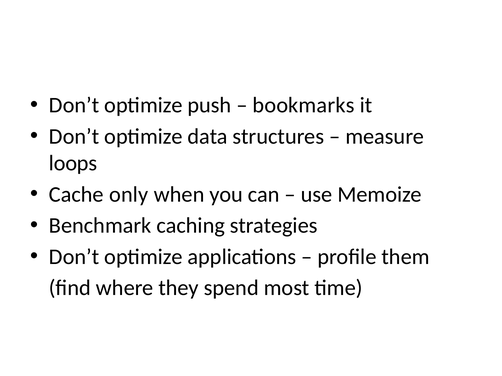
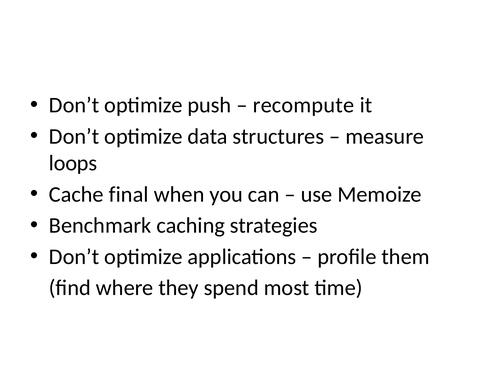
bookmarks: bookmarks -> recompute (303, 105)
only: only -> final (129, 195)
